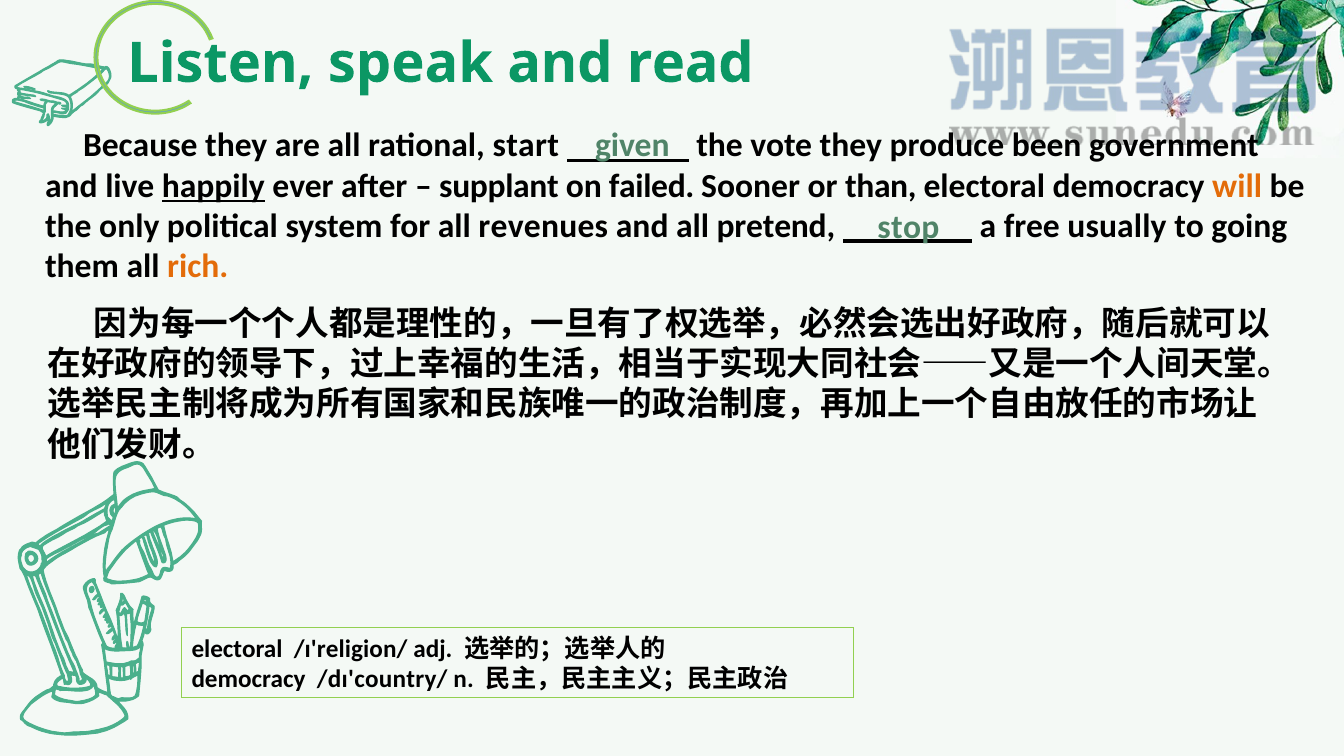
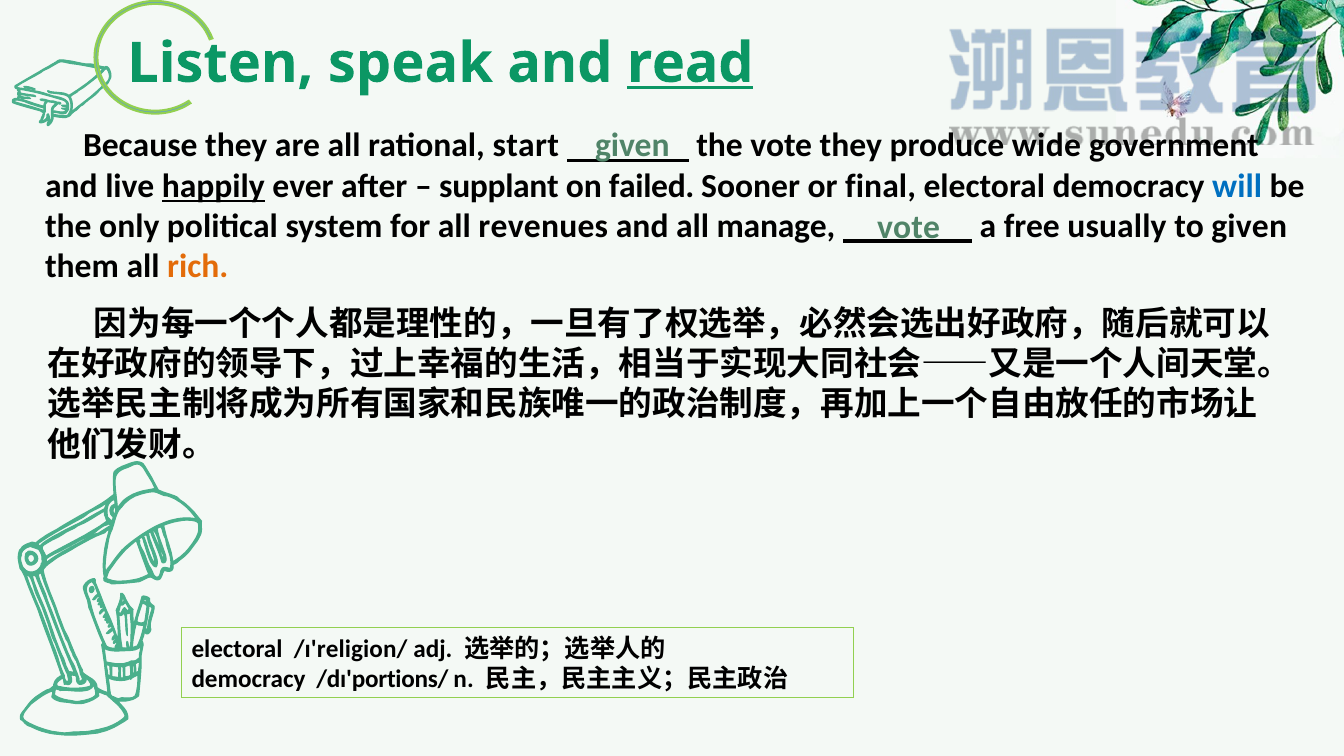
read underline: none -> present (690, 63)
been: been -> wide (1046, 146)
than: than -> final (881, 186)
will colour: orange -> blue (1237, 186)
pretend: pretend -> manage (776, 226)
to going: going -> given (1249, 226)
stop: stop -> vote (909, 228)
/dɪ'country/: /dɪ'country/ -> /dɪ'portions/ (382, 679)
